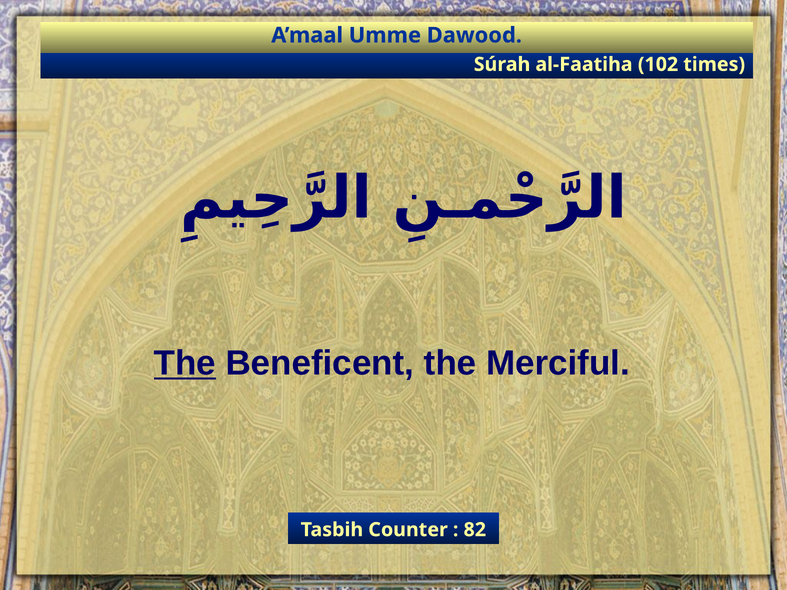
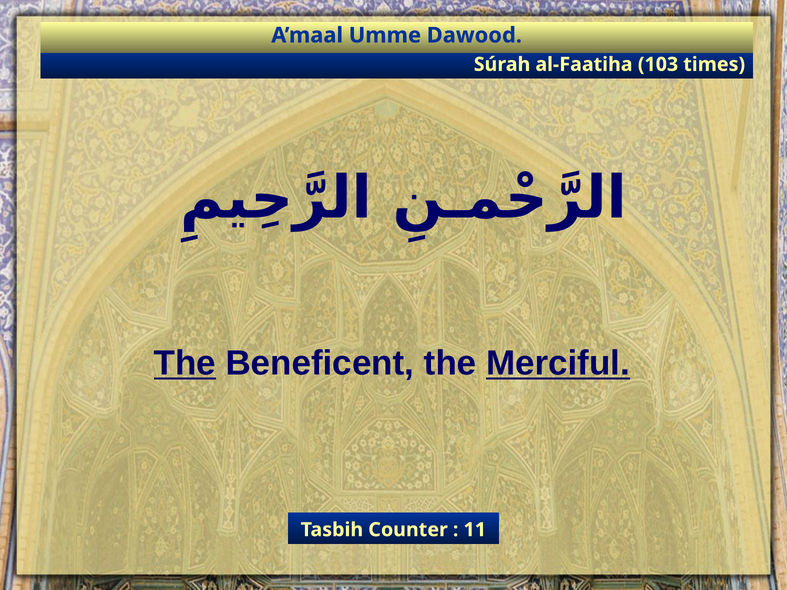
102: 102 -> 103 (658, 64)
Merciful underline: none -> present (558, 364)
82: 82 -> 11 (475, 530)
